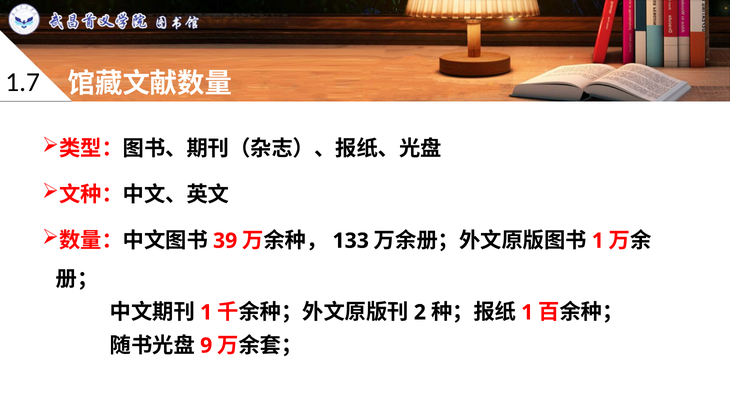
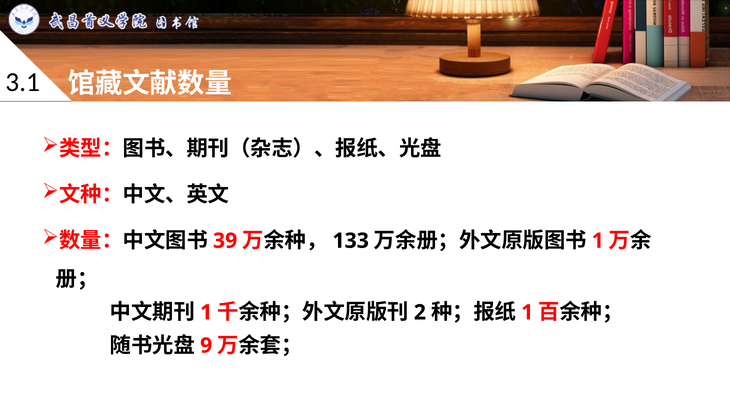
1.7: 1.7 -> 3.1 (23, 82)
